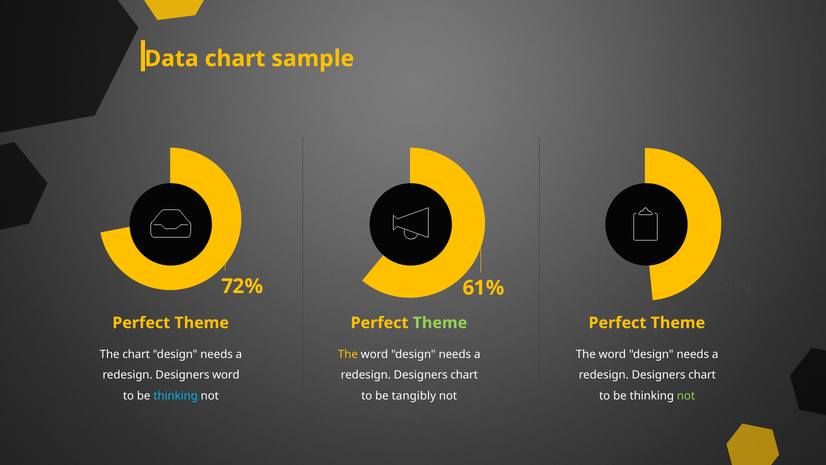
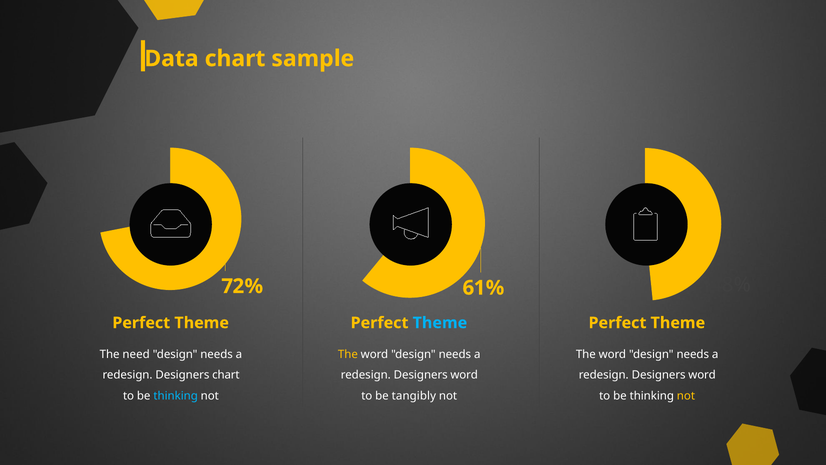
Theme colour: light green -> light blue (440, 323)
The chart: chart -> need (136, 354)
Designers word: word -> chart (226, 375)
chart: chart -> word (464, 375)
chart: chart -> word (702, 375)
not colour: light green -> yellow (686, 396)
